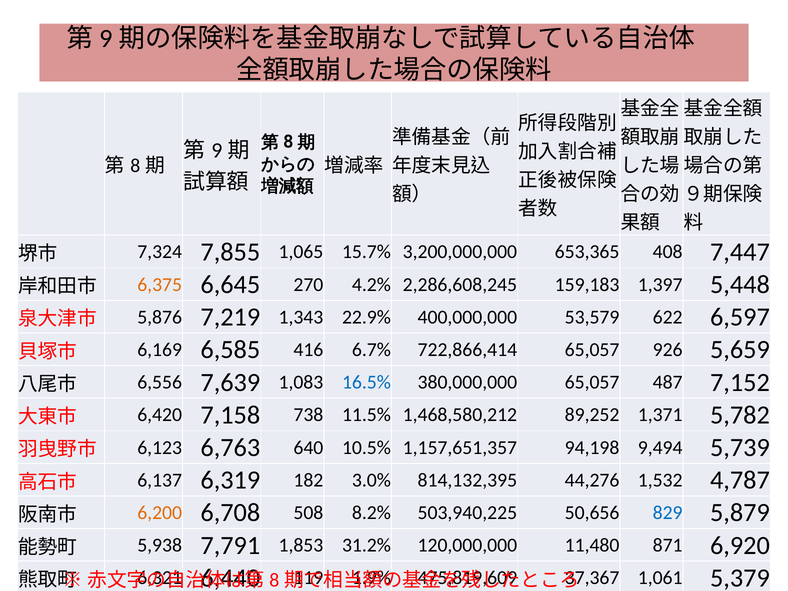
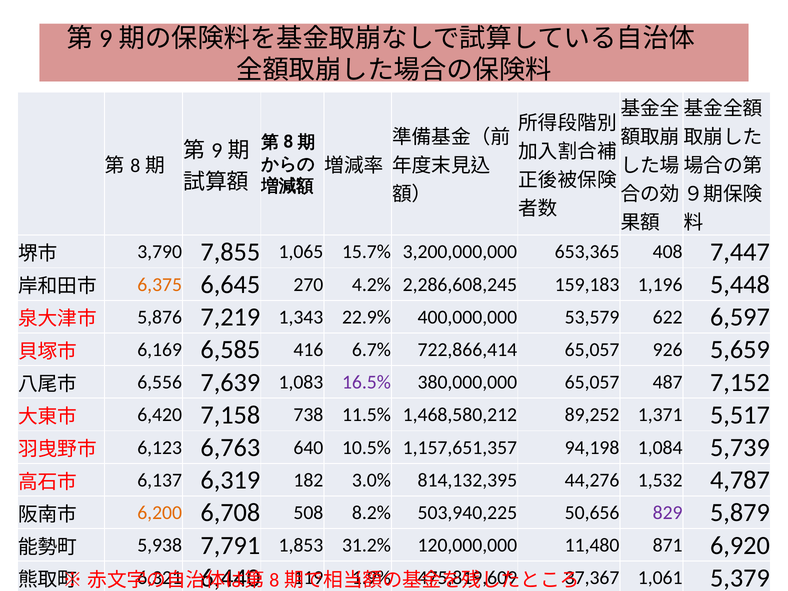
7,324: 7,324 -> 3,790 (160, 252)
1,397: 1,397 -> 1,196 (660, 285)
16.5% colour: blue -> purple (366, 382)
5,782: 5,782 -> 5,517 (740, 415)
9,494: 9,494 -> 1,084 (660, 448)
829 colour: blue -> purple (668, 513)
